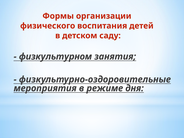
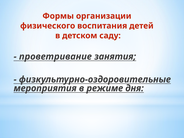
физкультурном: физкультурном -> проветривание (55, 57)
